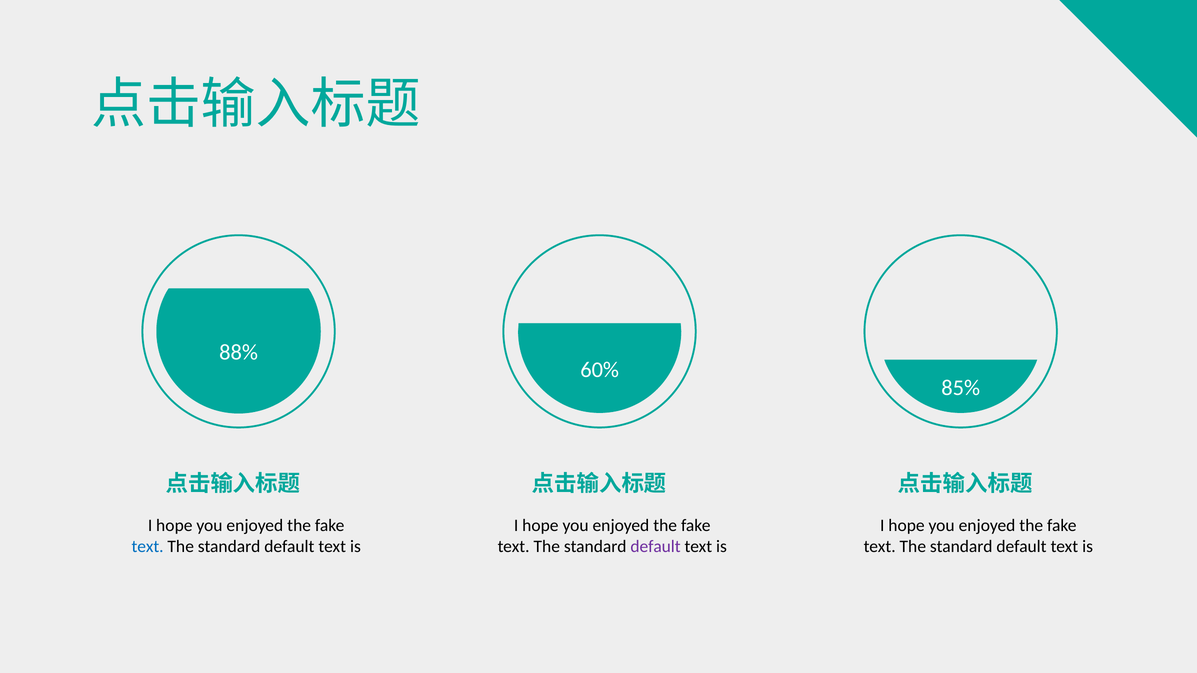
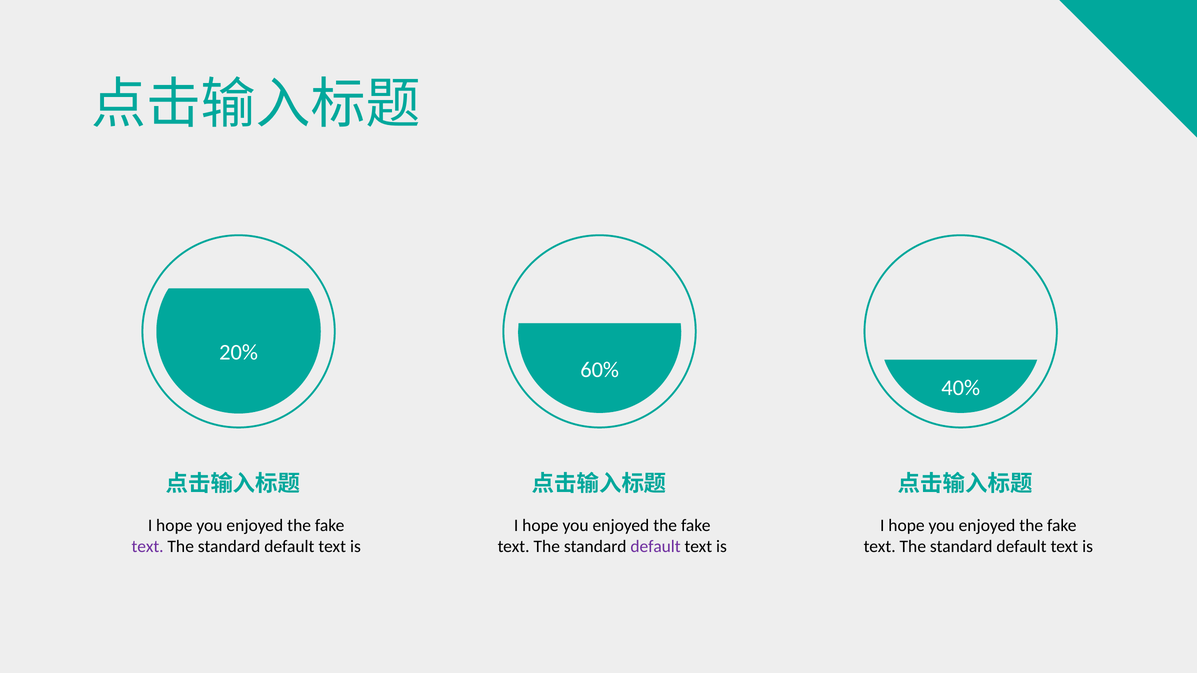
88%: 88% -> 20% (239, 353)
85%: 85% -> 40% (961, 388)
text colour: blue -> purple (148, 547)
